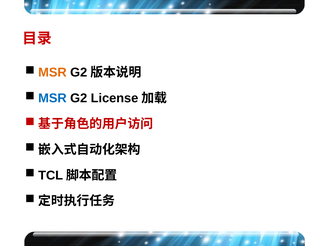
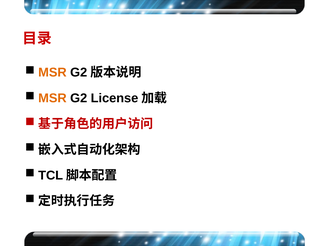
MSR colour: blue -> orange (52, 98)
